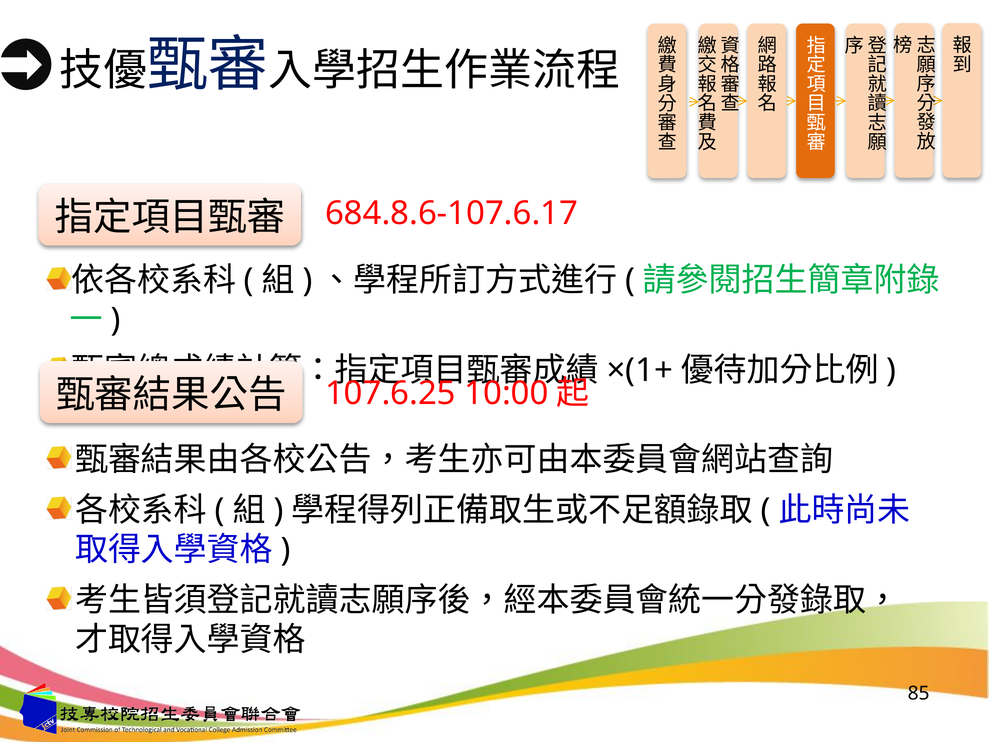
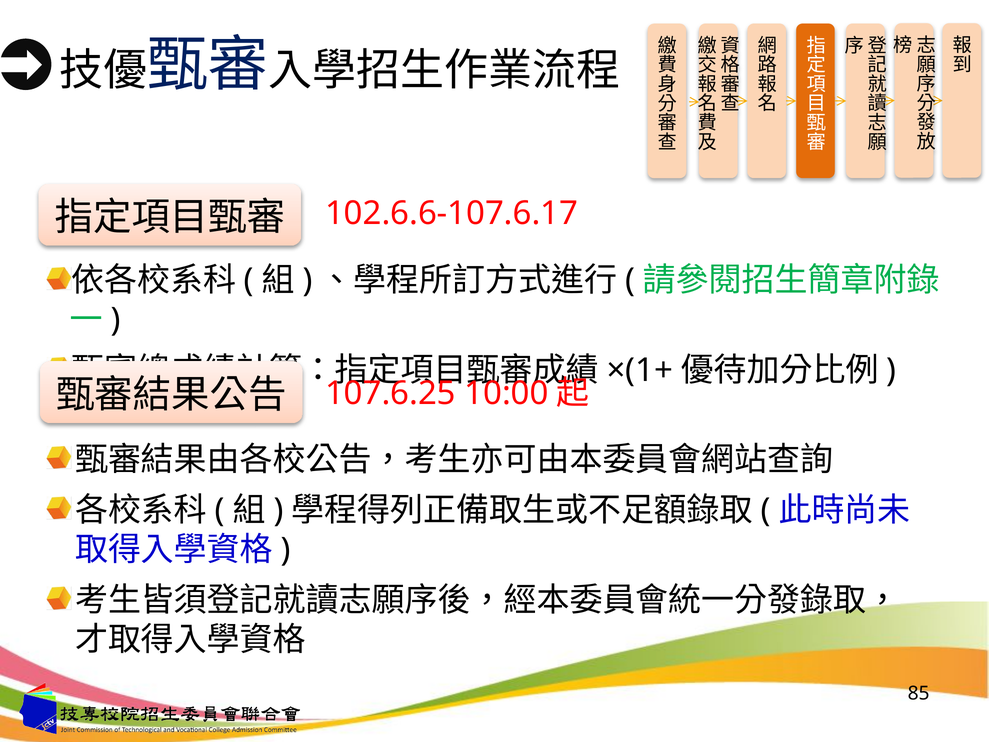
684.8.6-107.6.17: 684.8.6-107.6.17 -> 102.6.6-107.6.17 (452, 213)
